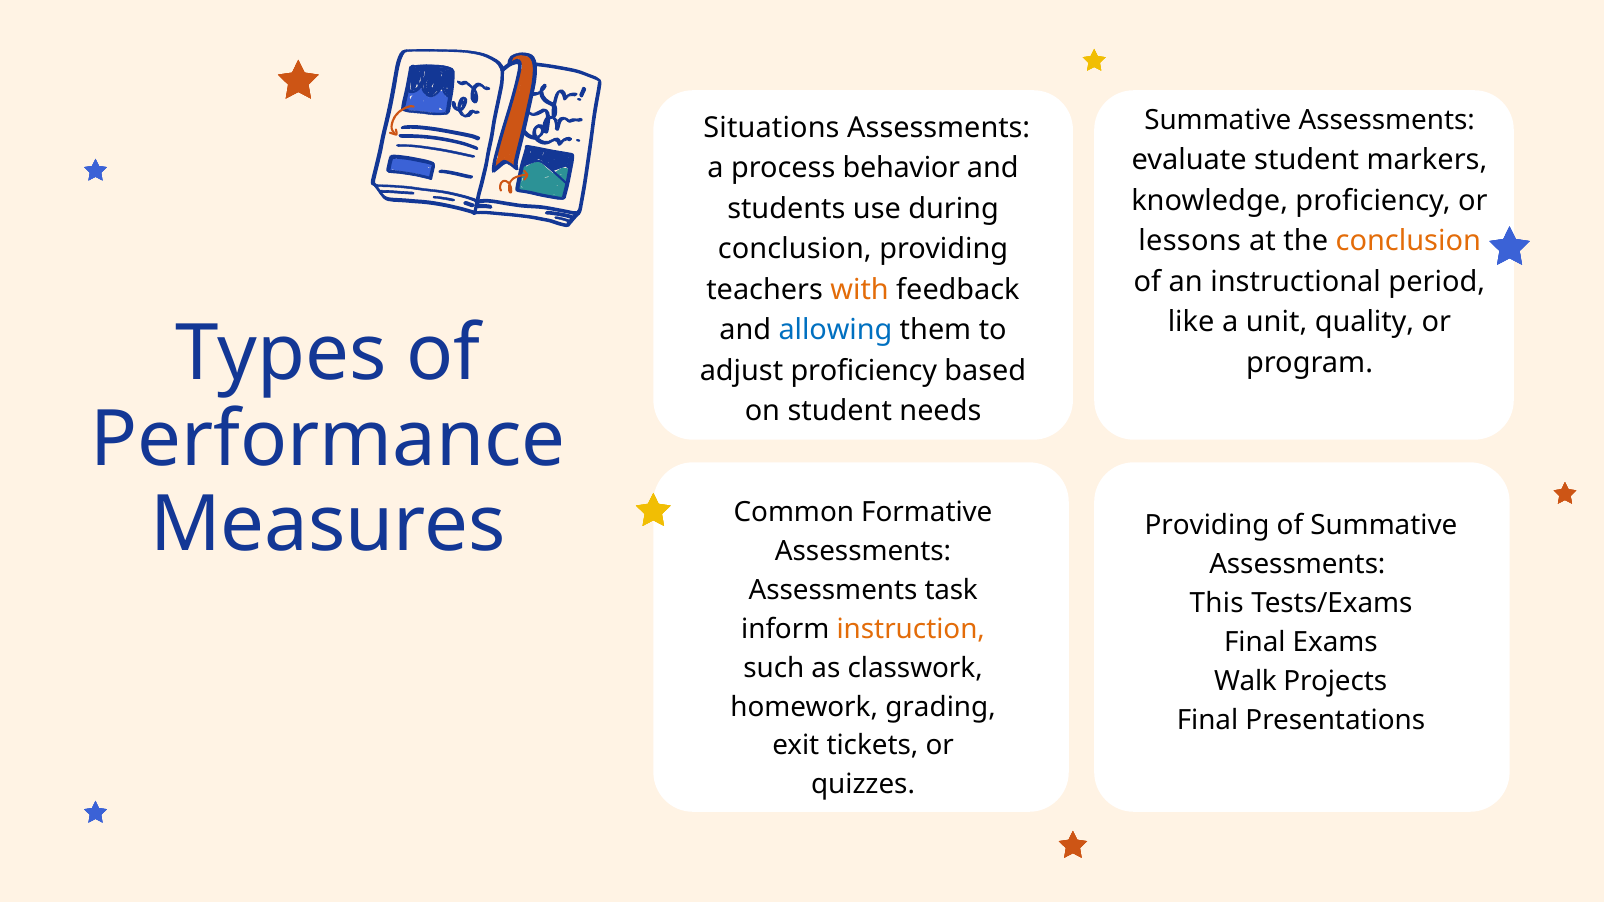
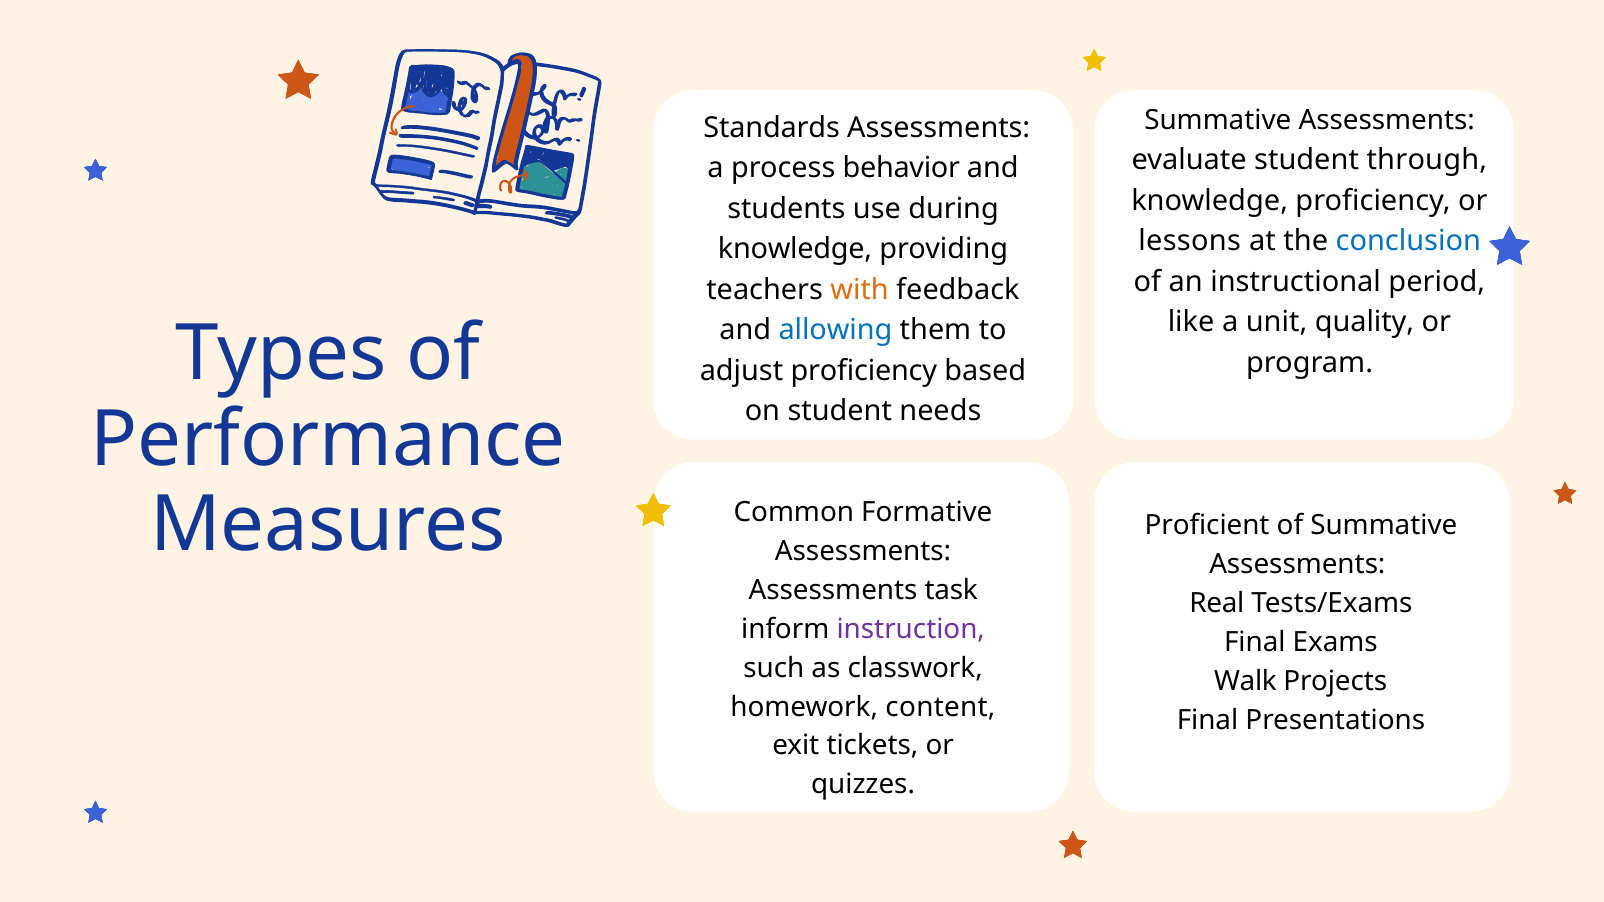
Situations: Situations -> Standards (772, 128)
markers: markers -> through (1427, 160)
conclusion colour: orange -> blue (1408, 241)
conclusion: conclusion -> knowledge (795, 249)
Measures Providing: Providing -> Proficient (1207, 526)
This: This -> Real (1217, 603)
instruction colour: orange -> purple (911, 629)
grading: grading -> content (940, 707)
